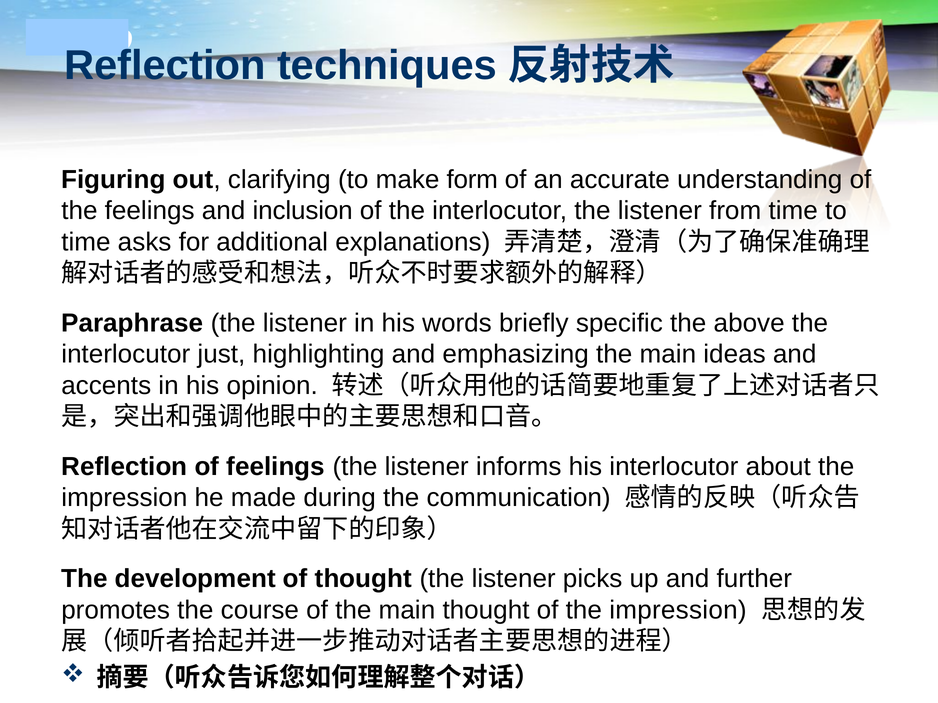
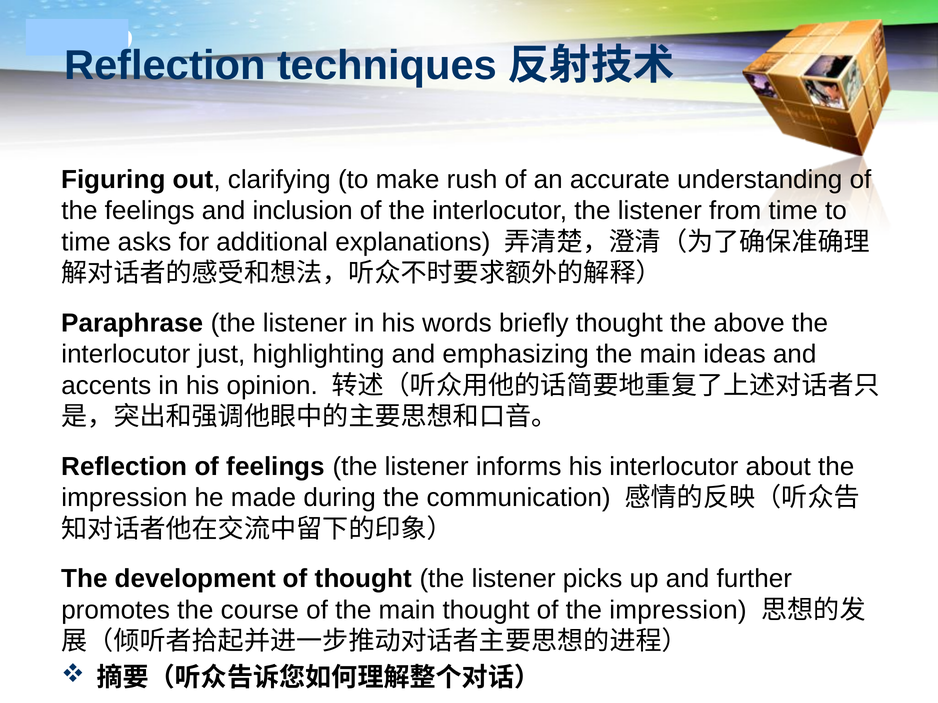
form: form -> rush (472, 180)
briefly specific: specific -> thought (619, 323)
